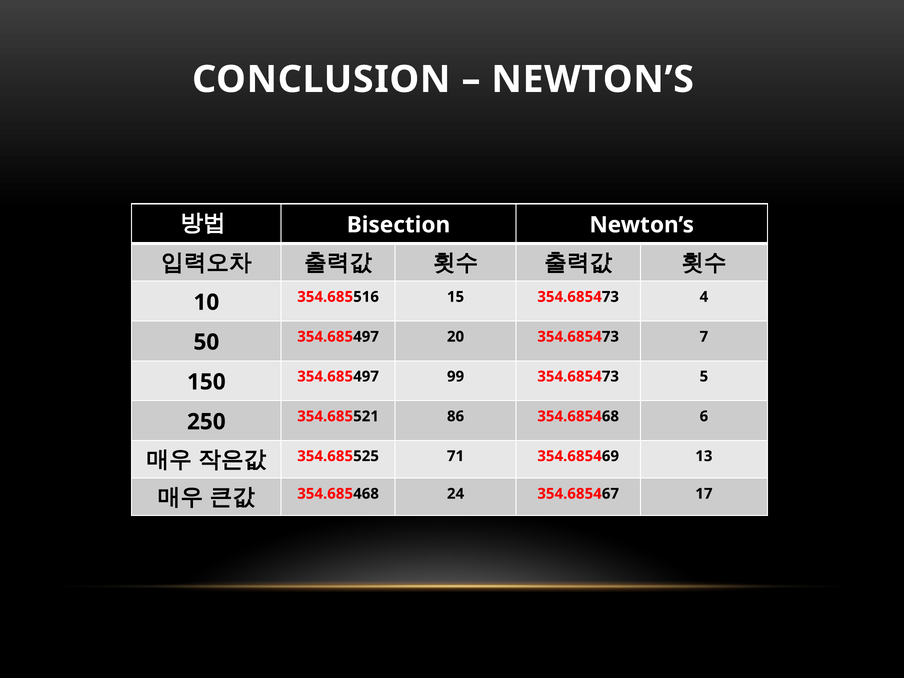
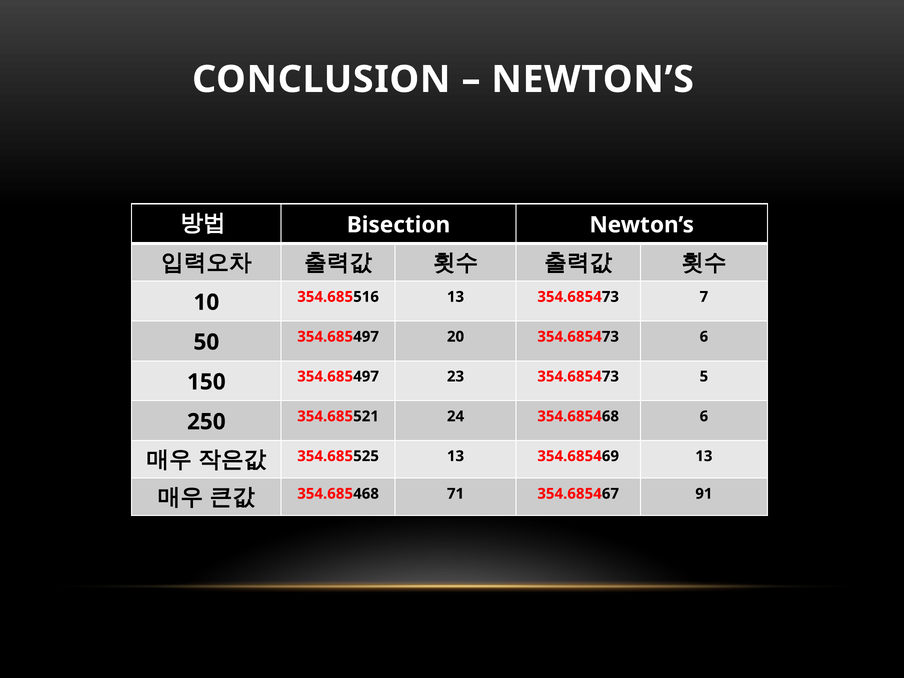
354.685516 15: 15 -> 13 (456, 297)
4: 4 -> 7 (704, 297)
354.685473 7: 7 -> 6 (704, 337)
99: 99 -> 23 (456, 376)
86: 86 -> 24 (456, 416)
354.685525 71: 71 -> 13 (456, 456)
24: 24 -> 71 (456, 494)
17: 17 -> 91 (704, 494)
